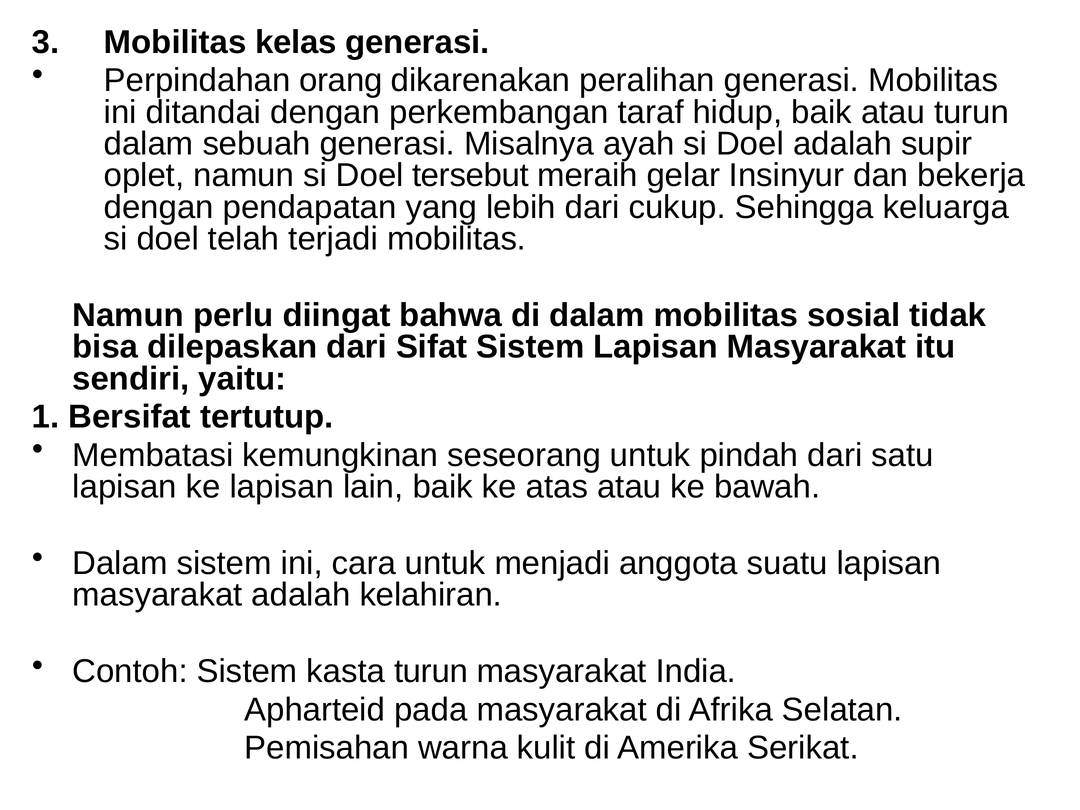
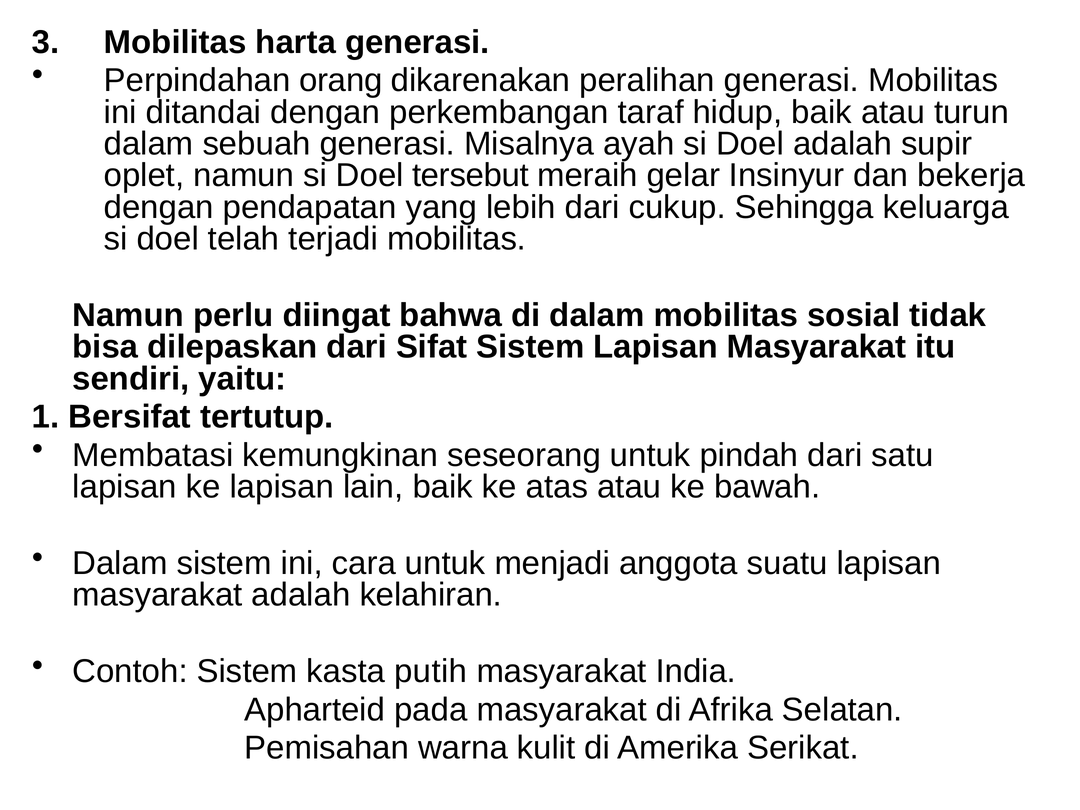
kelas: kelas -> harta (296, 42)
kasta turun: turun -> putih (431, 672)
